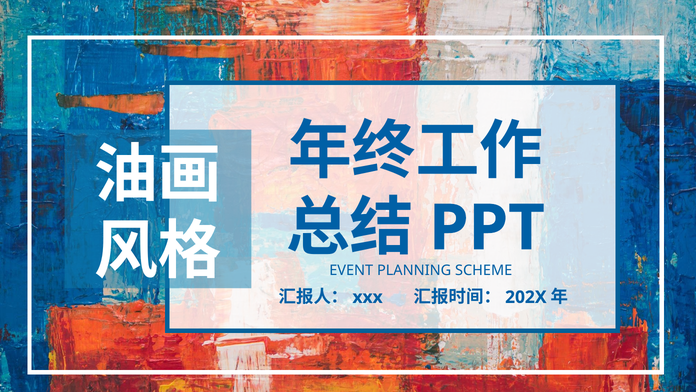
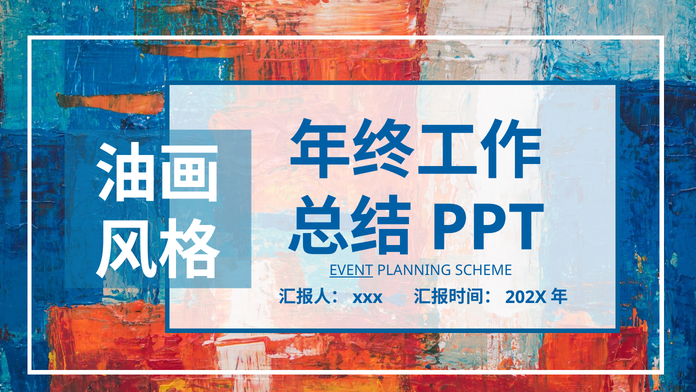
EVENT underline: none -> present (351, 270)
